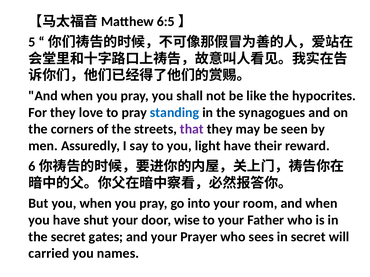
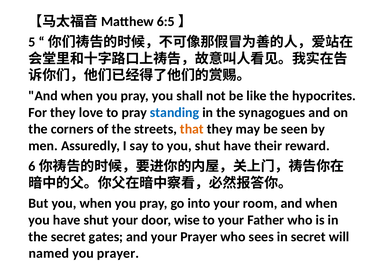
that colour: purple -> orange (192, 129)
you light: light -> shut (208, 146)
carried: carried -> named (49, 254)
you names: names -> prayer (118, 254)
